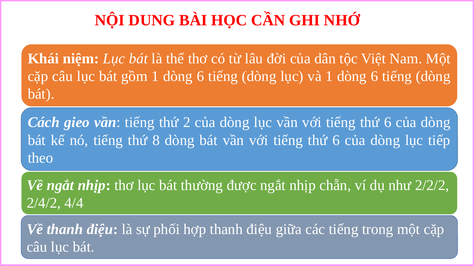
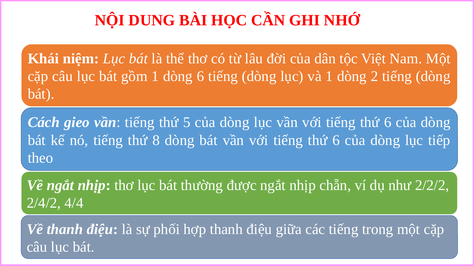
và 1 dòng 6: 6 -> 2 (374, 77)
2: 2 -> 5 (187, 123)
